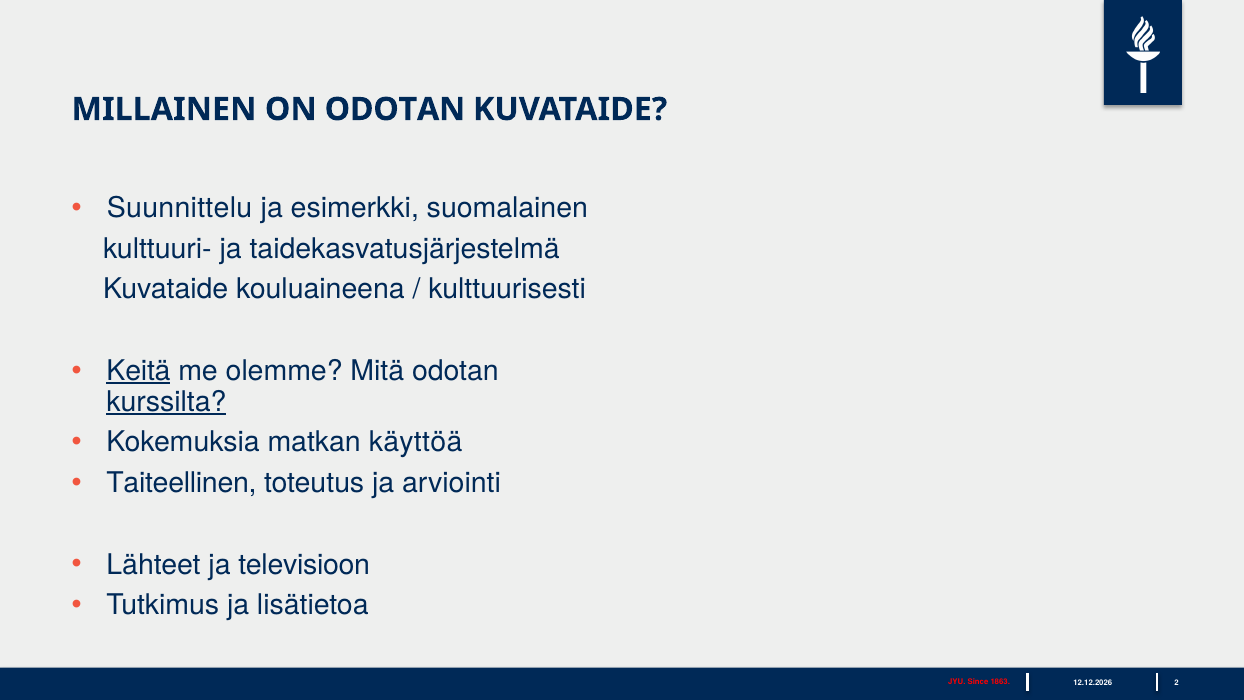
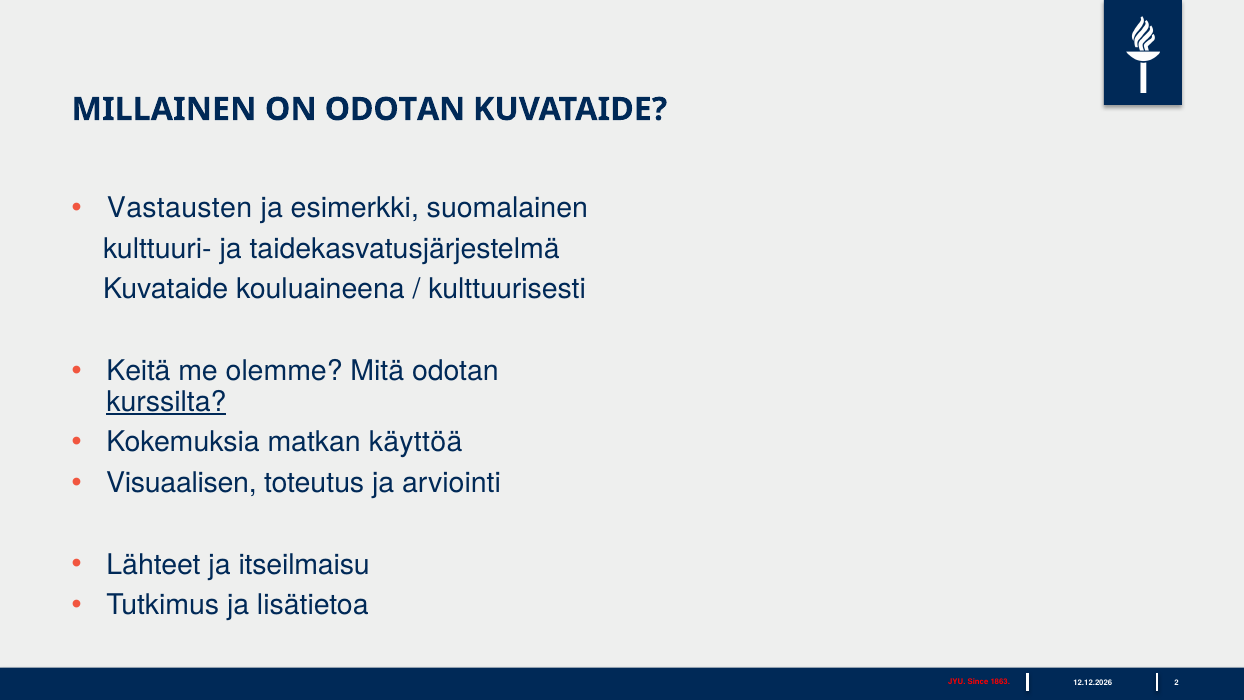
Suunnittelu: Suunnittelu -> Vastausten (180, 208)
Keitä underline: present -> none (139, 371)
Taiteellinen: Taiteellinen -> Visuaalisen (181, 483)
televisioon: televisioon -> itseilmaisu (304, 564)
